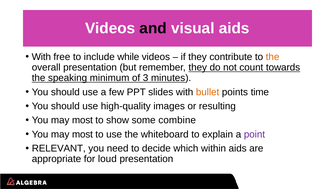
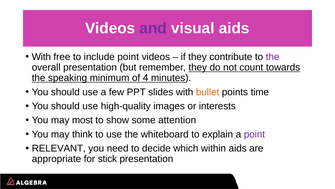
and colour: black -> purple (153, 28)
include while: while -> point (128, 57)
the colour: orange -> purple (273, 57)
3: 3 -> 4 (146, 78)
resulting: resulting -> interests (217, 106)
combine: combine -> attention (177, 120)
most: most -> think (82, 134)
loud: loud -> stick (107, 159)
